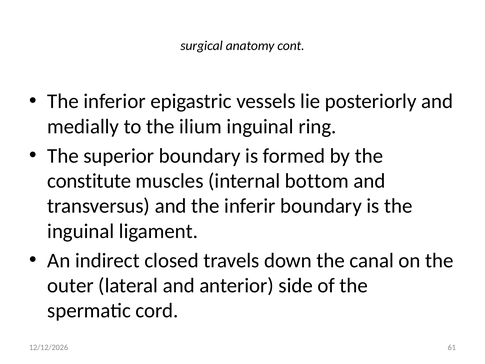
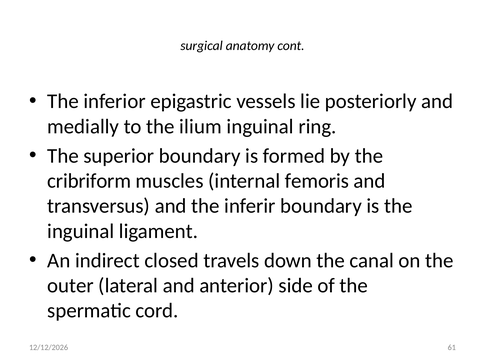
constitute: constitute -> cribriform (89, 181)
bottom: bottom -> femoris (317, 181)
